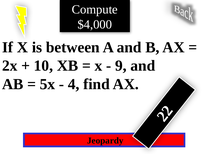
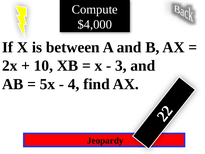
9: 9 -> 3 (121, 66)
